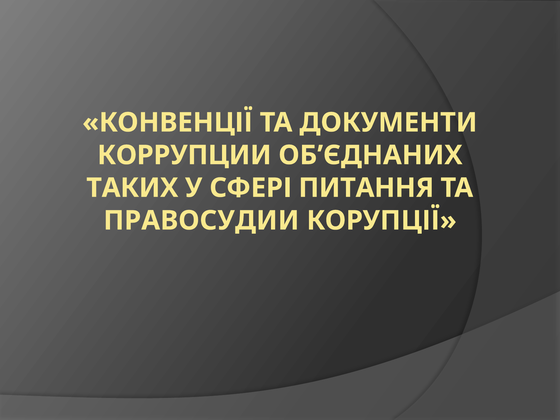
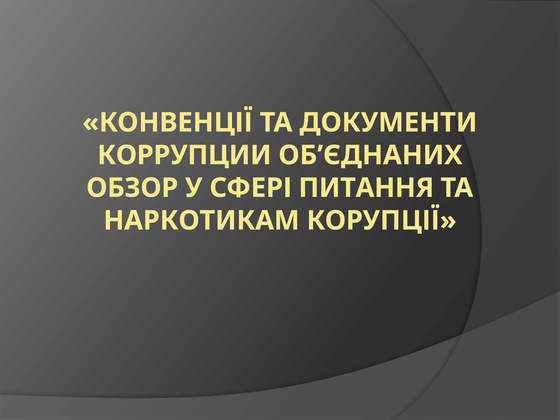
ТАКИХ: ТАКИХ -> ОБЗОР (132, 188)
ПРАВОСУДИИ: ПРАВОСУДИИ -> НАРКОТИКАМ (201, 221)
